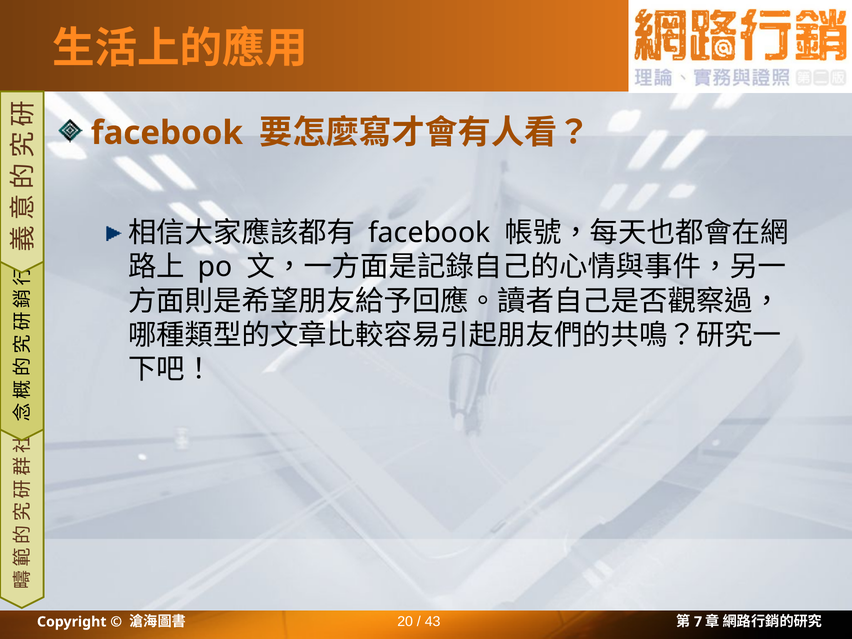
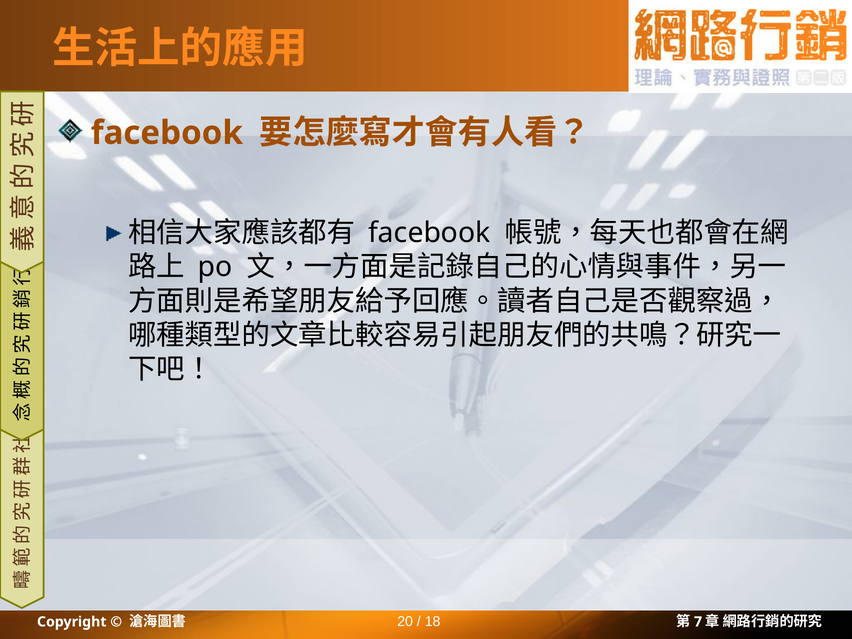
43: 43 -> 18 (433, 622)
